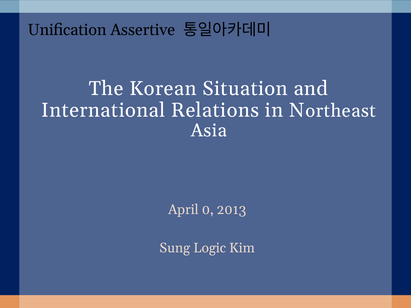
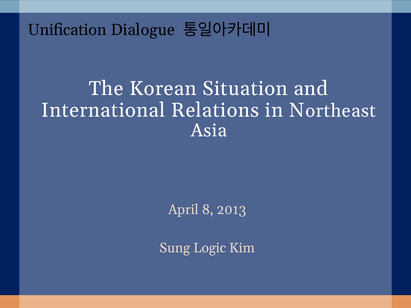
Assertive: Assertive -> Dialogue (143, 30)
0: 0 -> 8 (208, 210)
